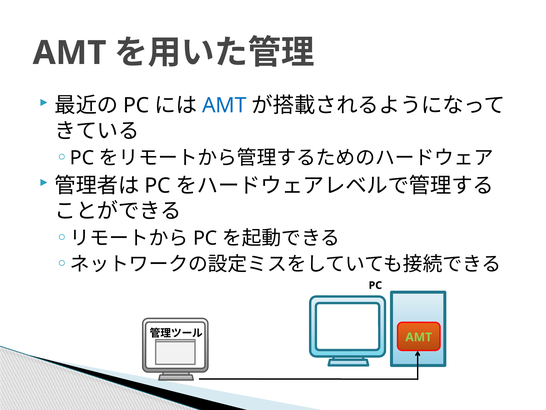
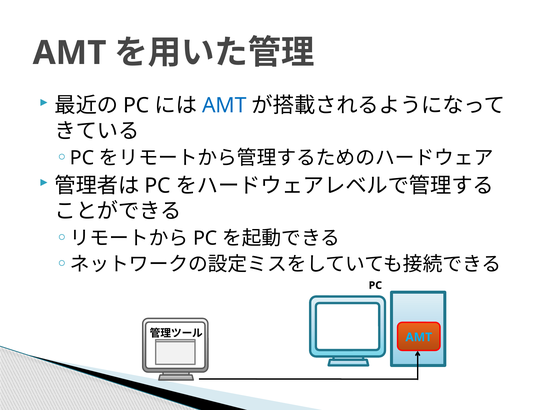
AMT colour: light green -> light blue (419, 337)
